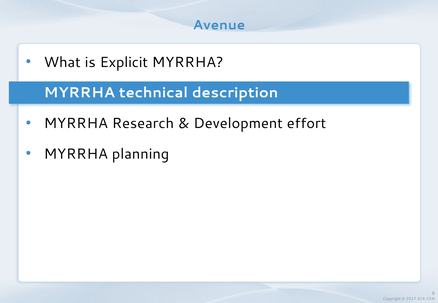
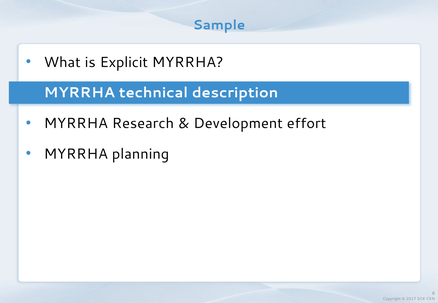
Avenue: Avenue -> Sample (219, 25)
